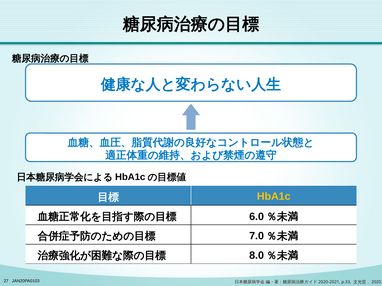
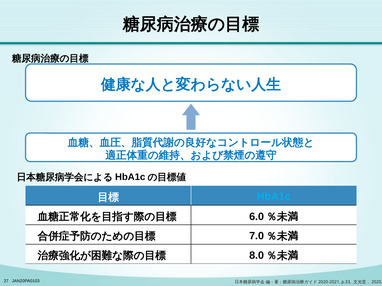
HbA1c colour: yellow -> light blue (274, 197)
